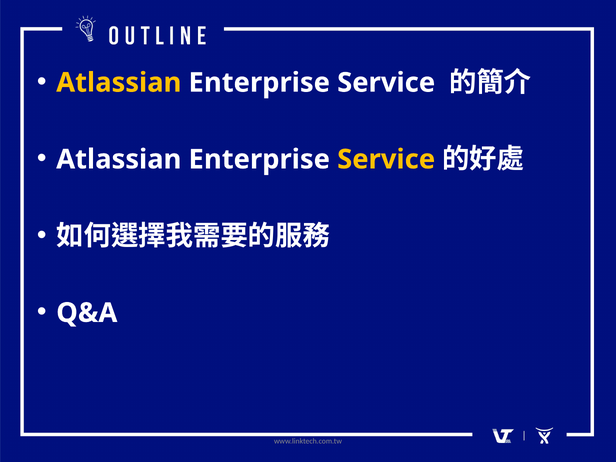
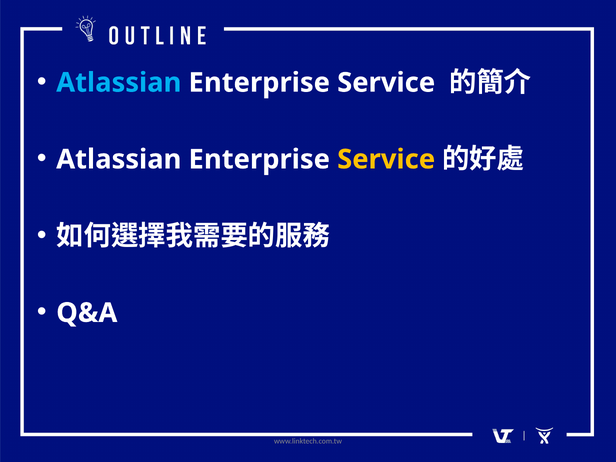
Atlassian colour: yellow -> light blue (119, 83)
